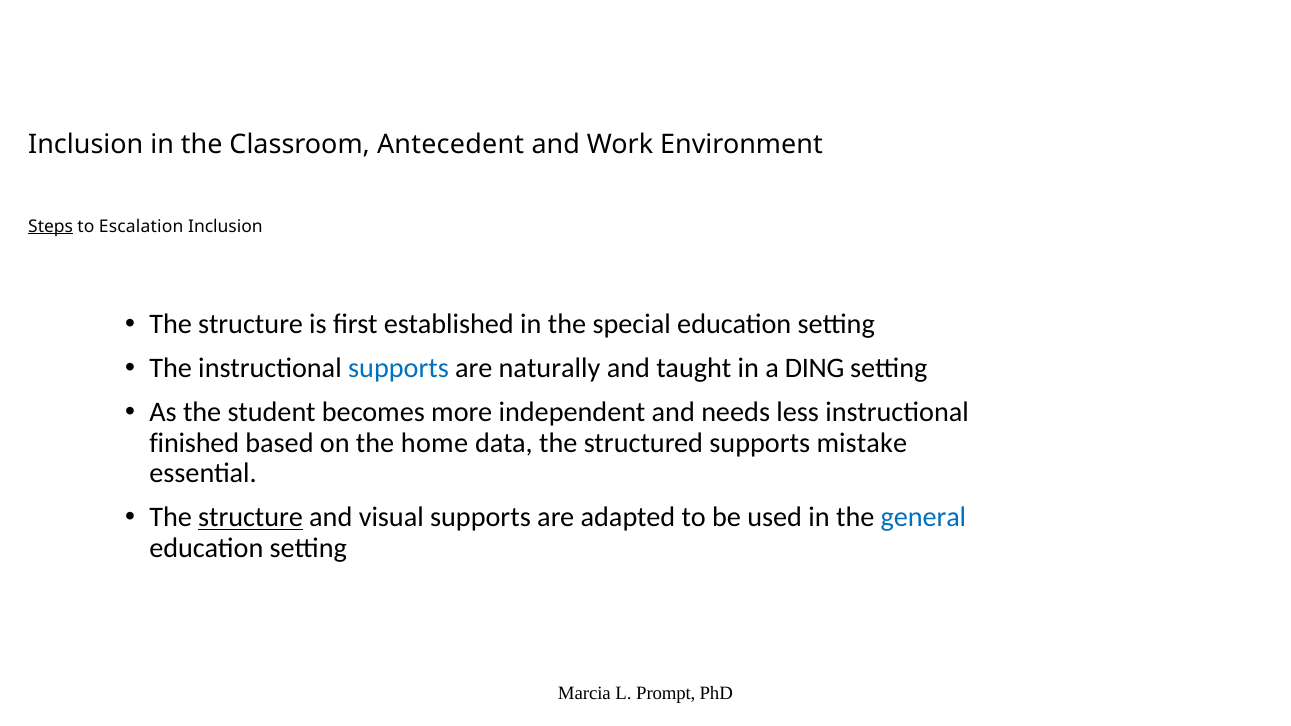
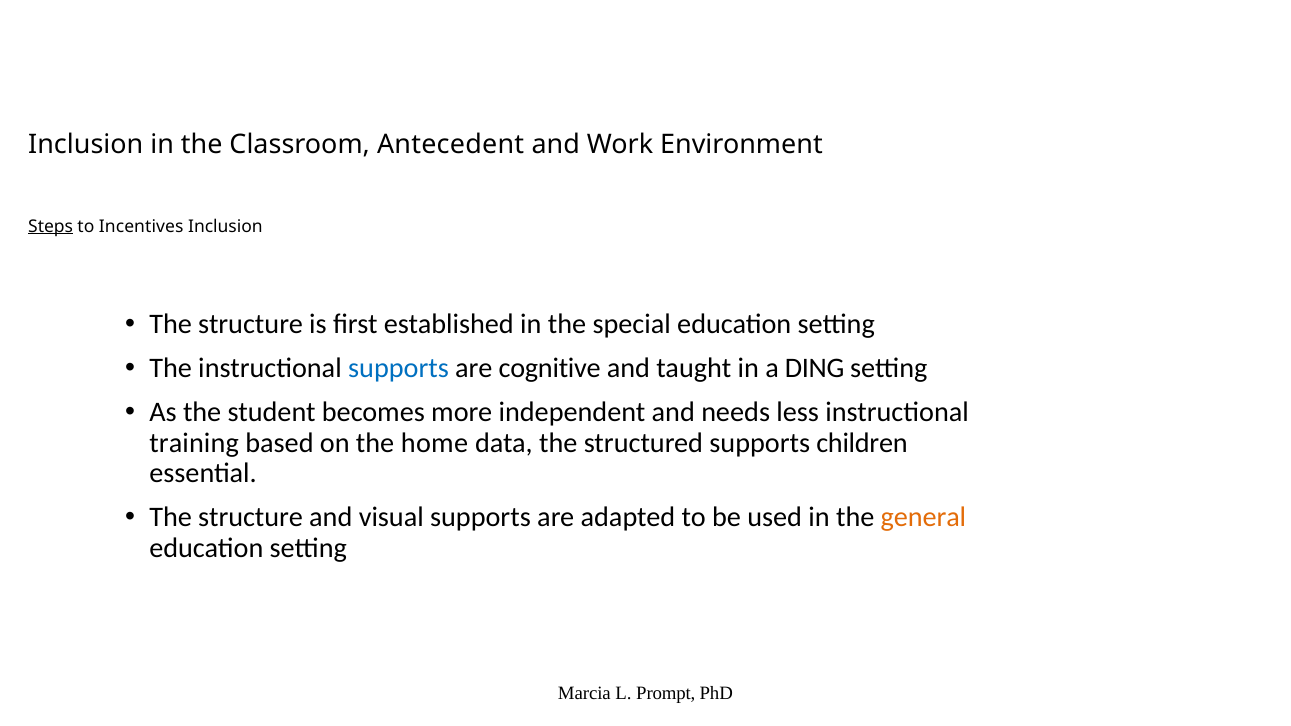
Escalation: Escalation -> Incentives (141, 226)
naturally: naturally -> cognitive (550, 369)
finished: finished -> training (194, 443)
mistake: mistake -> children (862, 443)
structure underline: present -> none (251, 517)
general colour: blue -> orange (923, 517)
